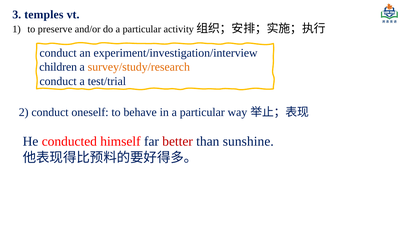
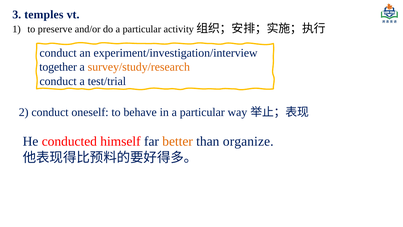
children: children -> together (58, 67)
better colour: red -> orange (178, 141)
sunshine: sunshine -> organize (248, 141)
